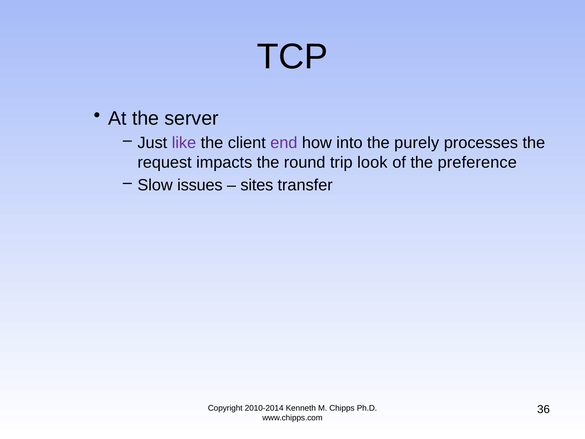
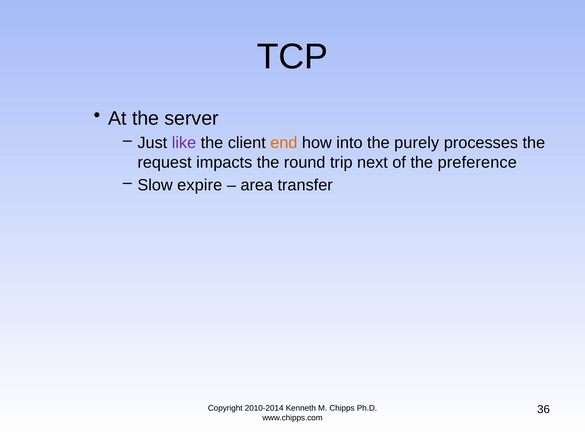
end colour: purple -> orange (284, 143)
look: look -> next (372, 162)
issues: issues -> expire (200, 185)
sites: sites -> area (257, 185)
